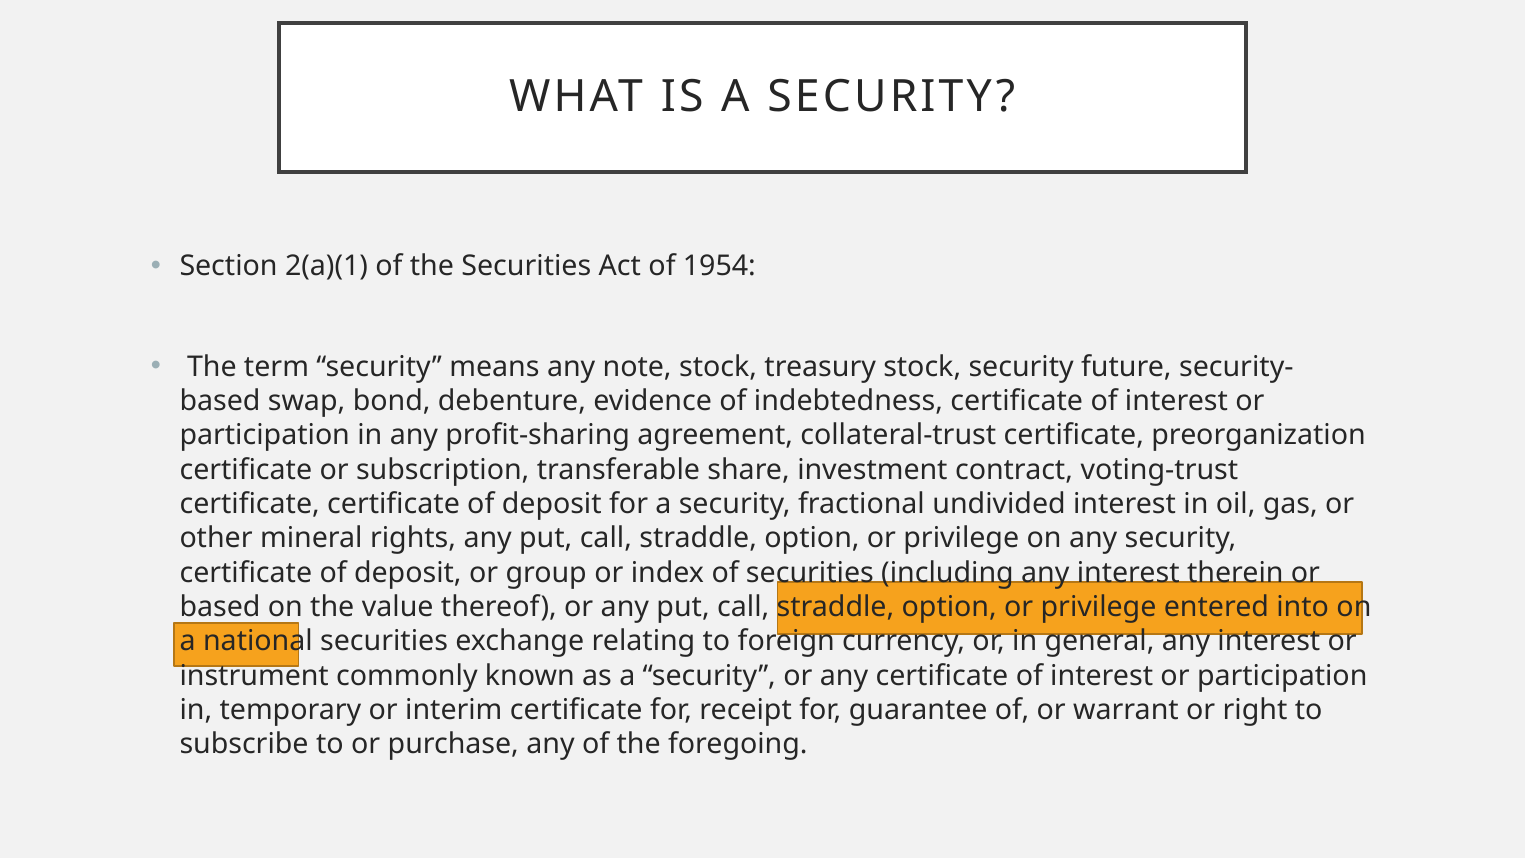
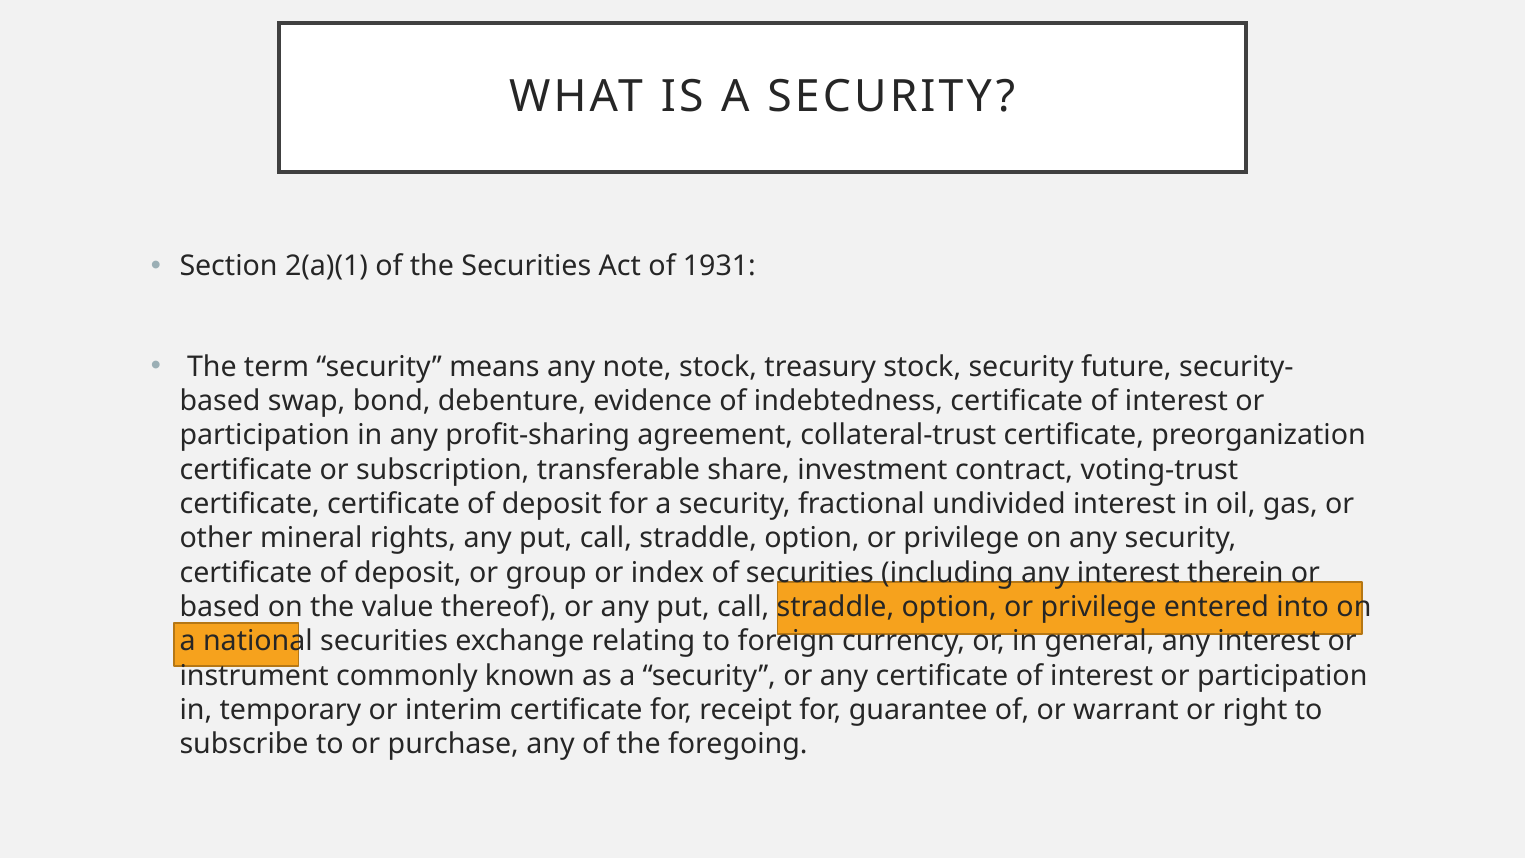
1954: 1954 -> 1931 (719, 266)
